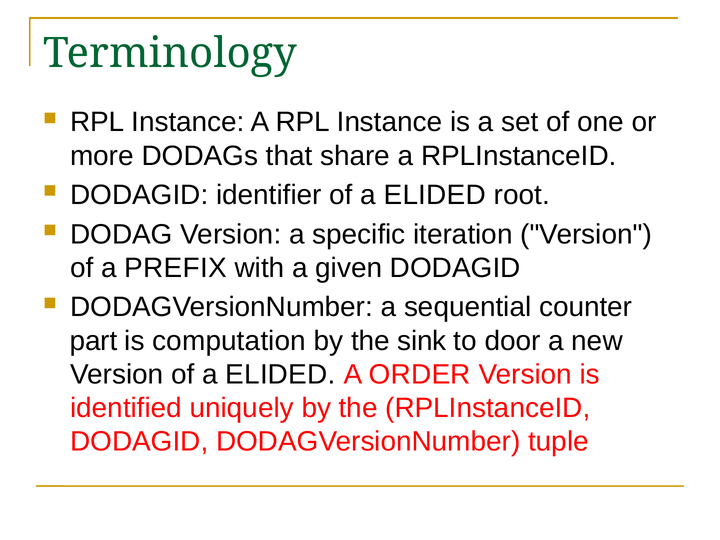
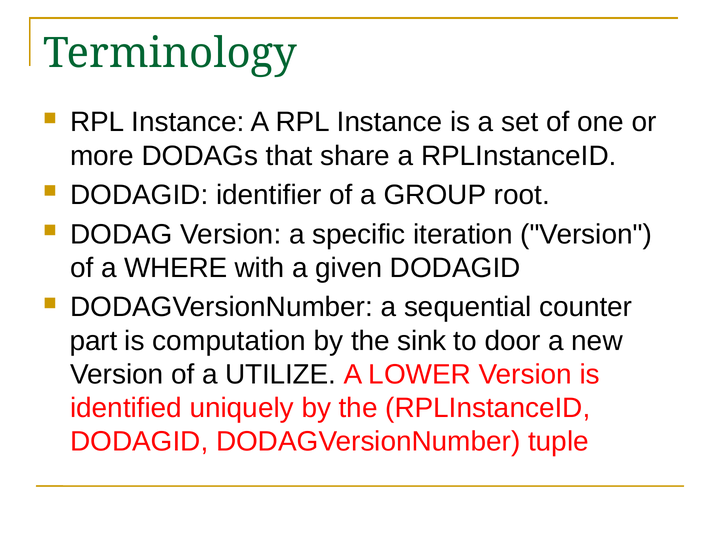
identifier of a ELIDED: ELIDED -> GROUP (435, 195)
PREFIX: PREFIX -> WHERE (176, 268)
Version of a ELIDED: ELIDED -> UTILIZE (281, 374)
ORDER: ORDER -> LOWER (420, 374)
